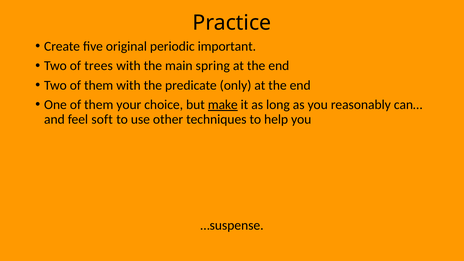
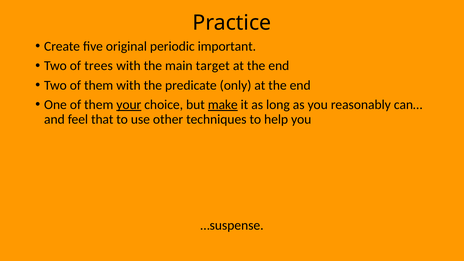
spring: spring -> target (213, 66)
your underline: none -> present (129, 105)
soft: soft -> that (102, 119)
